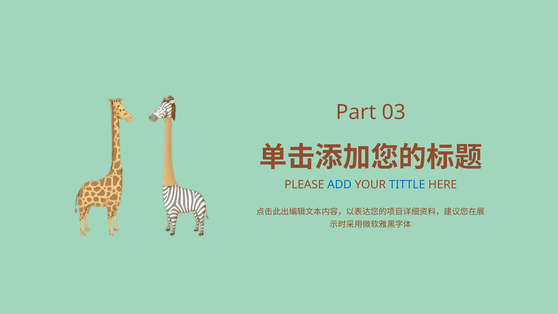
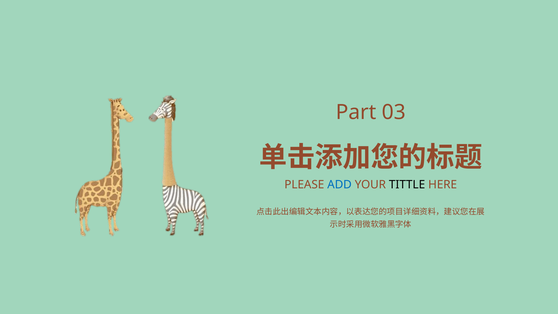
TITTLE colour: blue -> black (407, 185)
